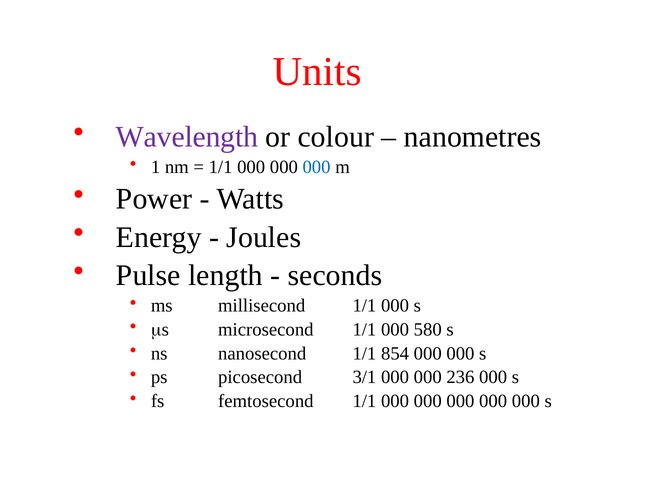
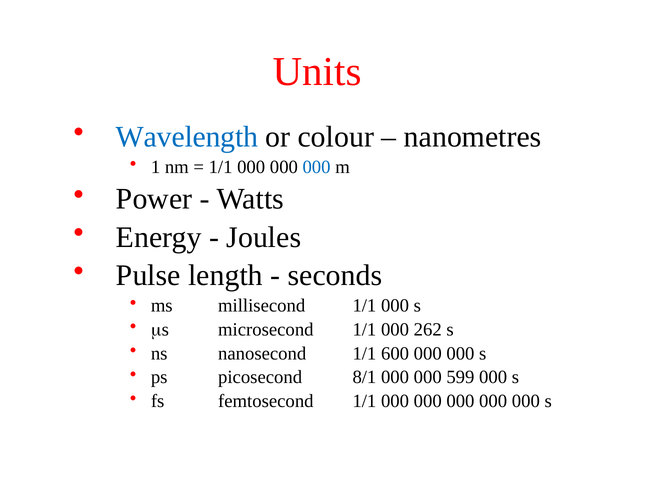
Wavelength colour: purple -> blue (187, 137)
580: 580 -> 262 (428, 329)
854: 854 -> 600 (395, 353)
3/1: 3/1 -> 8/1 (364, 377)
236: 236 -> 599 (460, 377)
